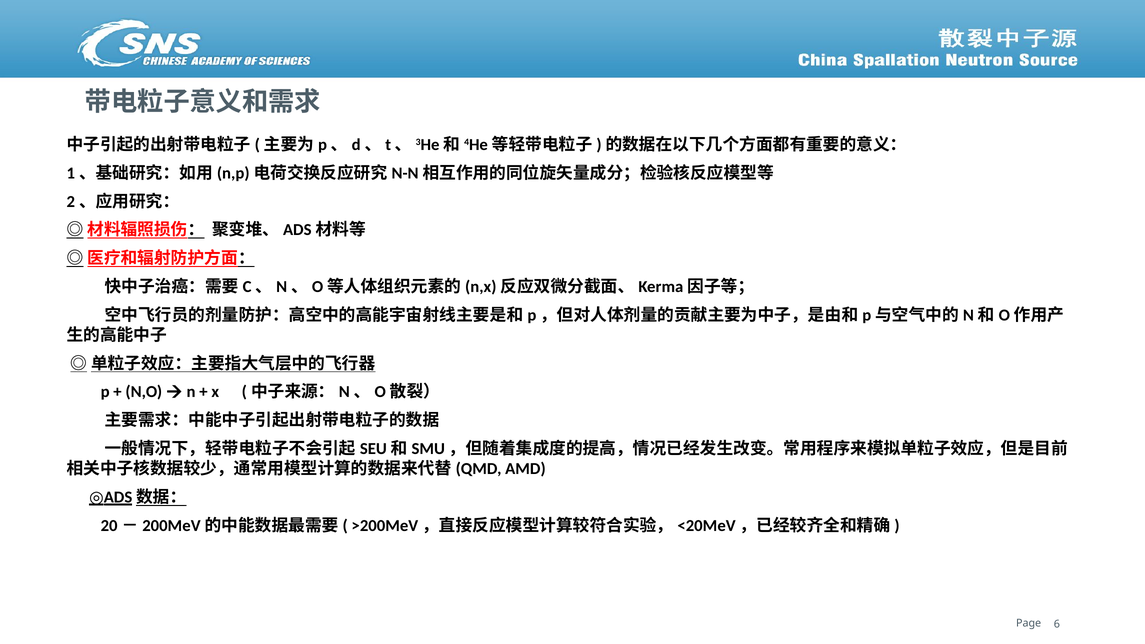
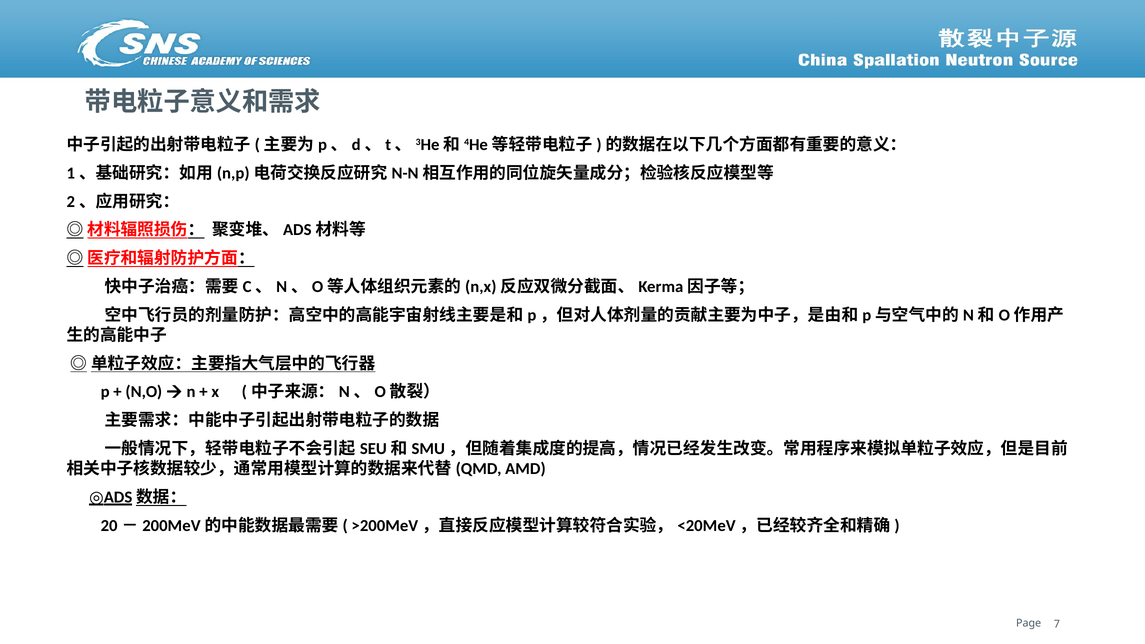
6: 6 -> 7 (1057, 624)
